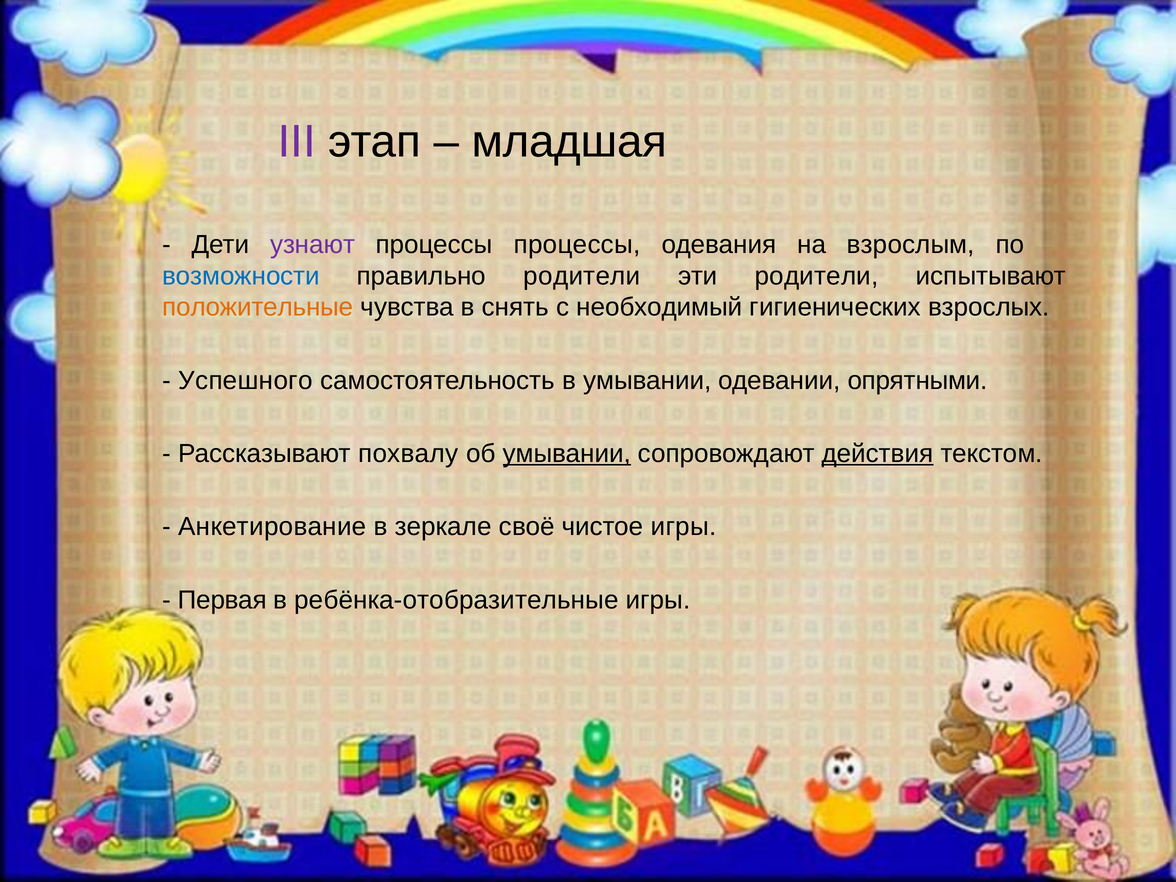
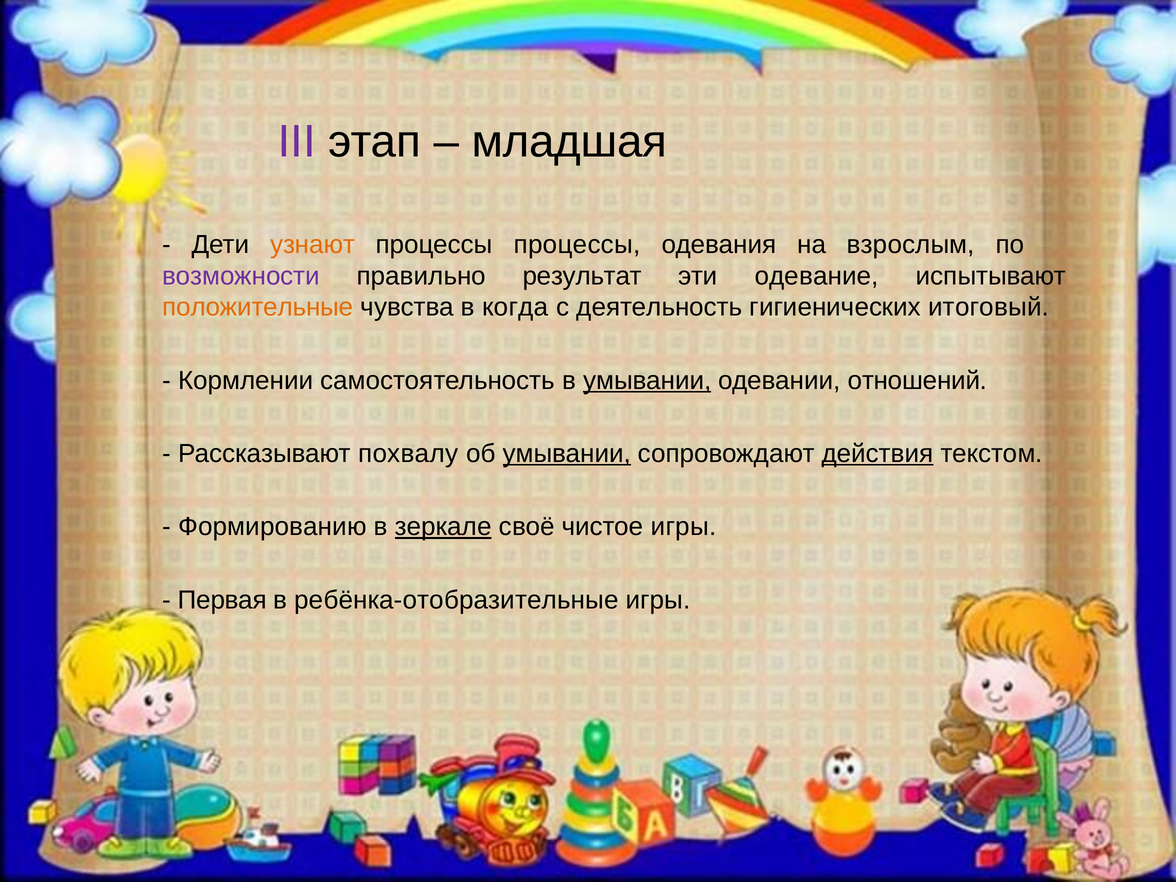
узнают colour: purple -> orange (313, 245)
возможности colour: blue -> purple (241, 276)
правильно родители: родители -> результат (582, 276)
эти родители: родители -> одевание (817, 276)
снять: снять -> когда (515, 307)
необходимый: необходимый -> деятельность (659, 307)
взрослых: взрослых -> итоговый (989, 307)
Успешного: Успешного -> Кормлении (246, 380)
умывании underline: none -> present (647, 380)
опрятными: опрятными -> отношений (917, 380)
Анкетирование: Анкетирование -> Формированию (272, 527)
зеркале underline: none -> present (443, 527)
